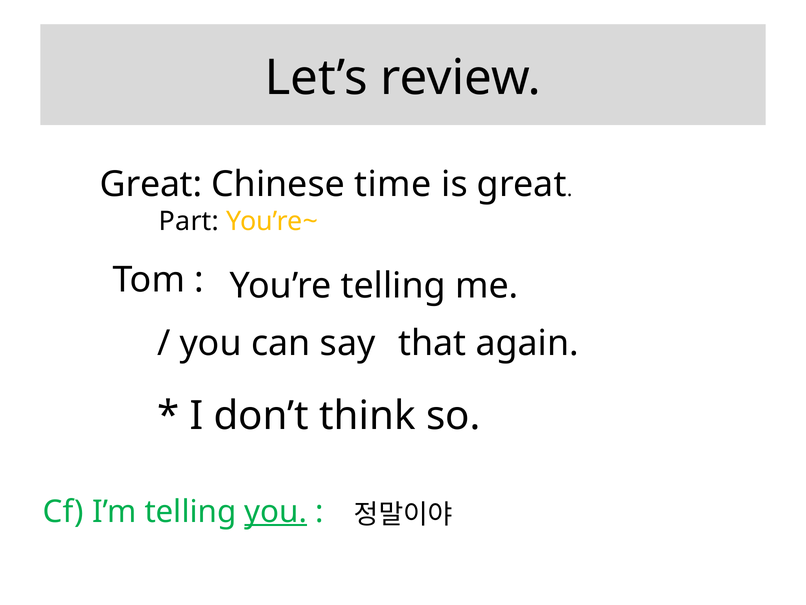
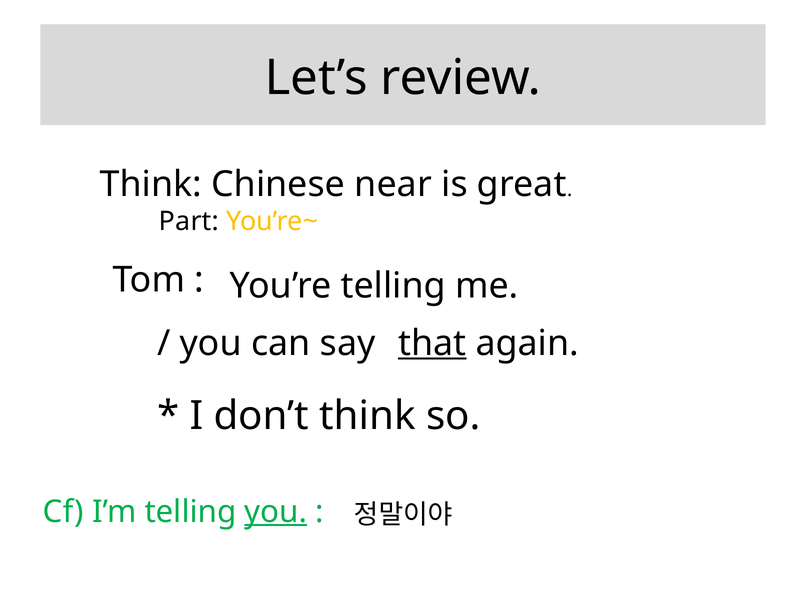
Great: Great -> Think (151, 184)
time: time -> near (393, 184)
that underline: none -> present (432, 343)
